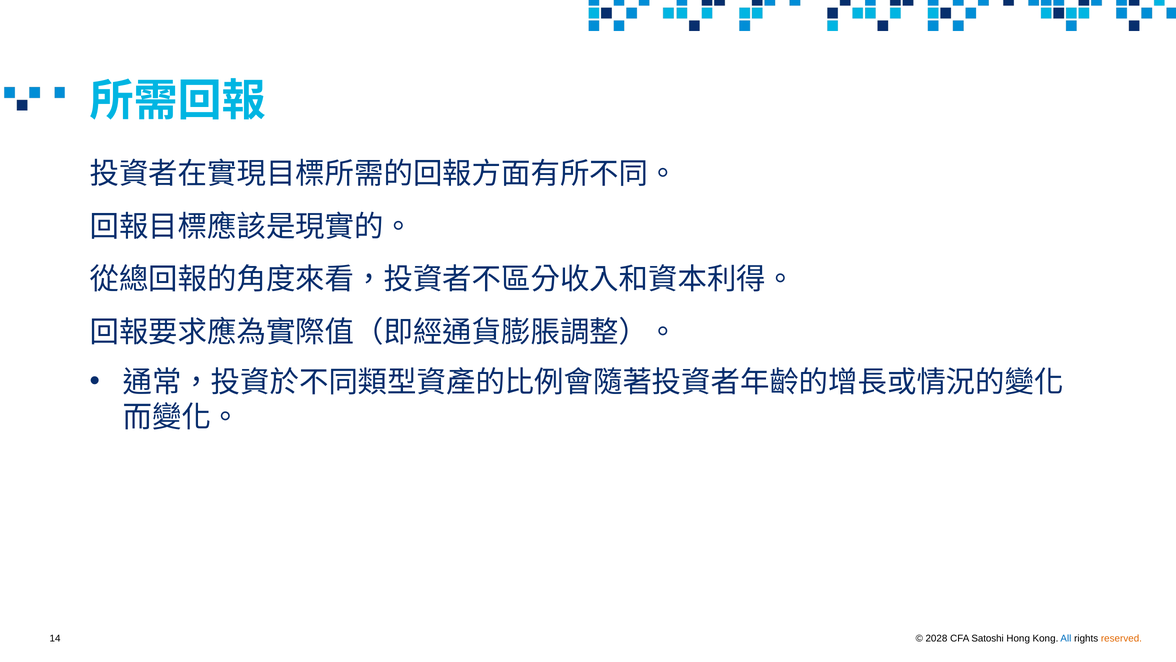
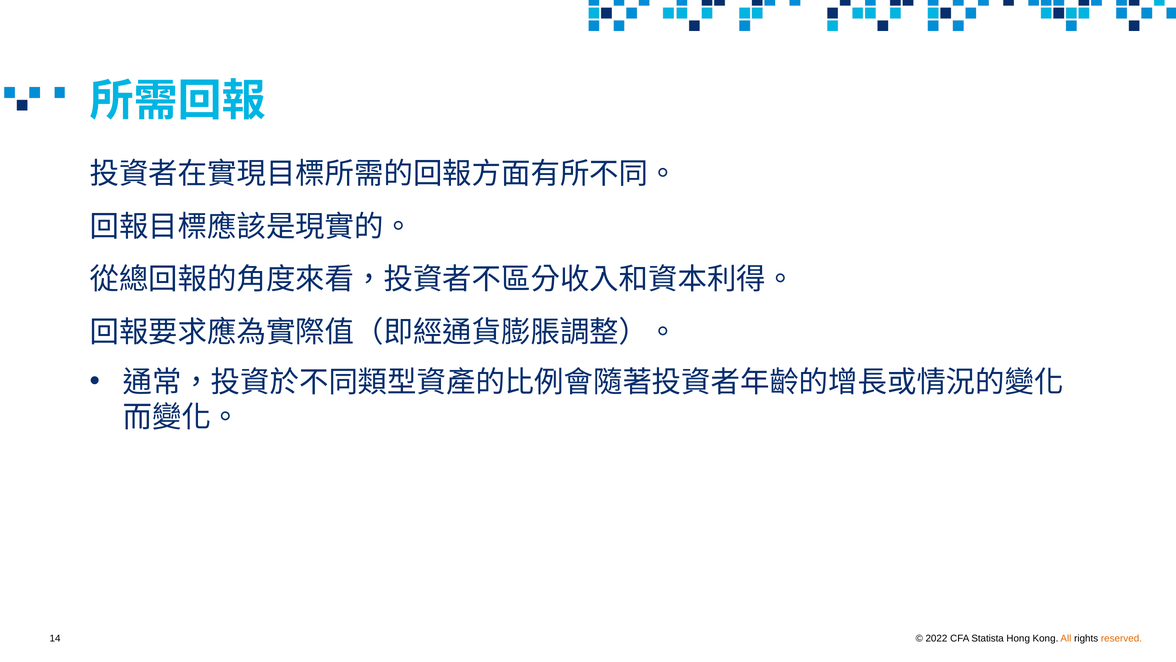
2028: 2028 -> 2022 (936, 638)
Satoshi: Satoshi -> Statista (988, 638)
All colour: blue -> orange (1066, 638)
